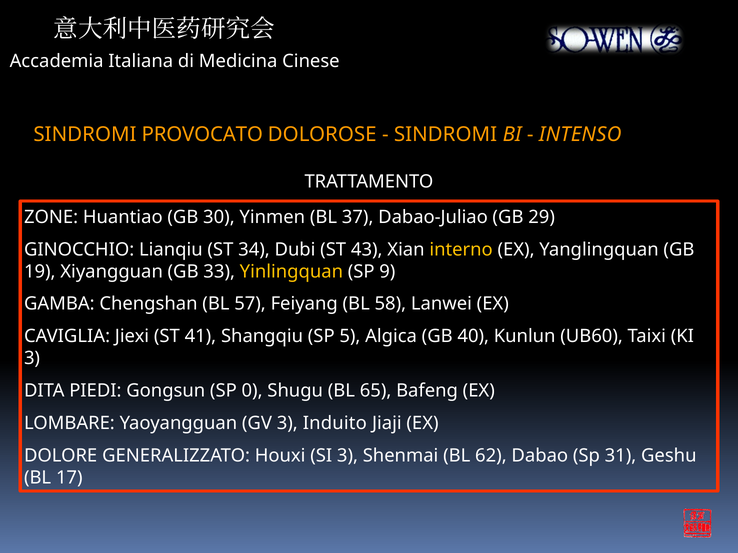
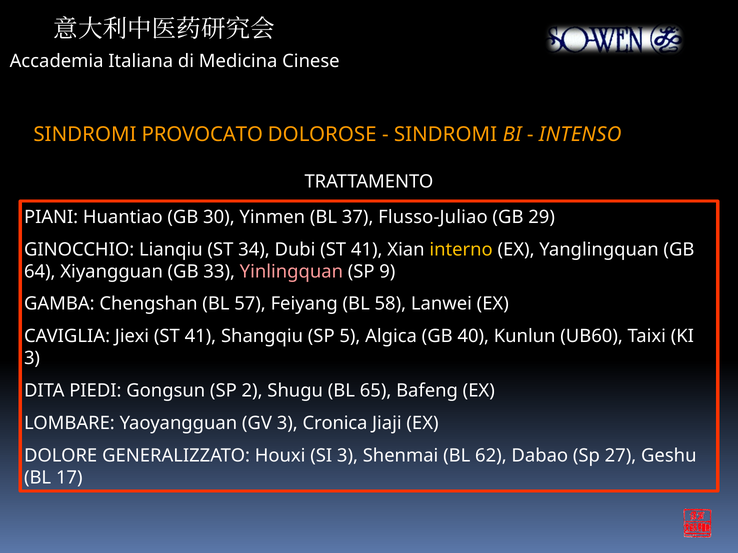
ZONE: ZONE -> PIANI (51, 217)
Dabao-Juliao: Dabao-Juliao -> Flusso-Juliao (433, 217)
Dubi ST 43: 43 -> 41 (367, 250)
19: 19 -> 64 (40, 272)
Yinlingquan colour: yellow -> pink (291, 272)
0: 0 -> 2 (252, 391)
Induito: Induito -> Cronica (335, 424)
31: 31 -> 27 (620, 456)
